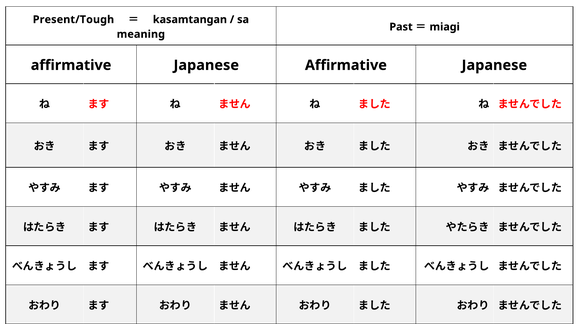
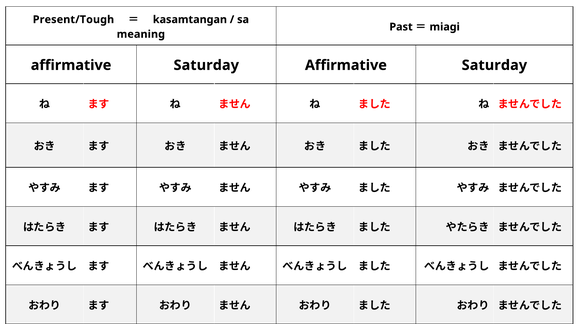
Japanese: Japanese -> Saturday (206, 65)
Japanese: Japanese -> Saturday (494, 65)
